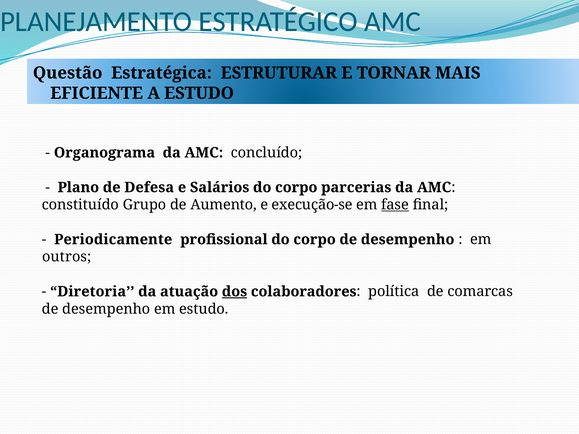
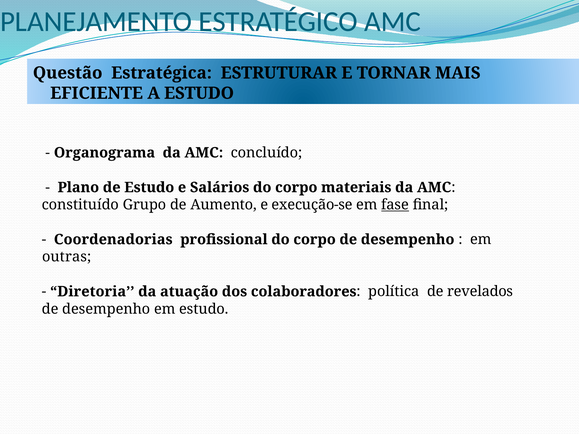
de Defesa: Defesa -> Estudo (149, 188)
parcerias: parcerias -> materiais (356, 188)
Periodicamente: Periodicamente -> Coordenadorias (113, 240)
outros: outros -> outras (67, 257)
dos underline: present -> none (235, 292)
comarcas: comarcas -> revelados (480, 292)
